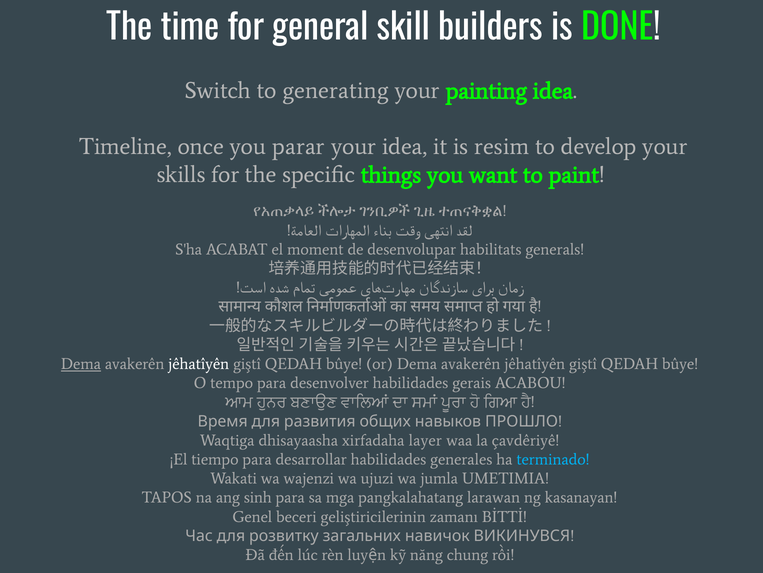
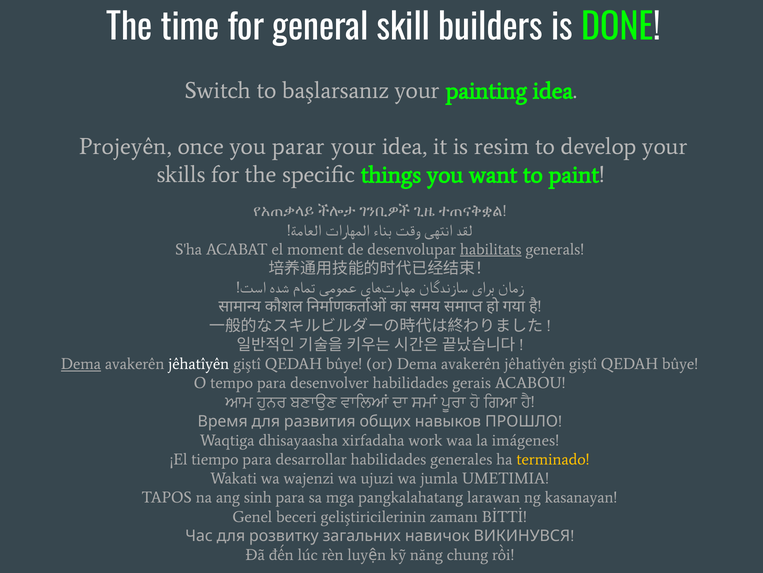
generating: generating -> başlarsanız (336, 91)
Timeline: Timeline -> Projeyên (125, 147)
habilitats underline: none -> present (491, 249)
layer: layer -> work (425, 440)
çavdêriyê: çavdêriyê -> imágenes (525, 440)
terminado colour: light blue -> yellow (553, 459)
